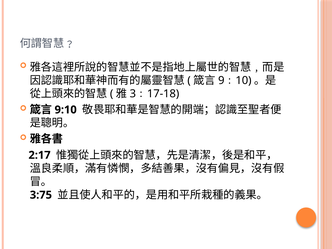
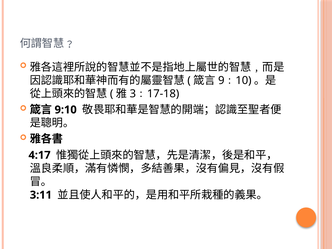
2:17: 2:17 -> 4:17 (40, 155)
3:75: 3:75 -> 3:11 (41, 195)
